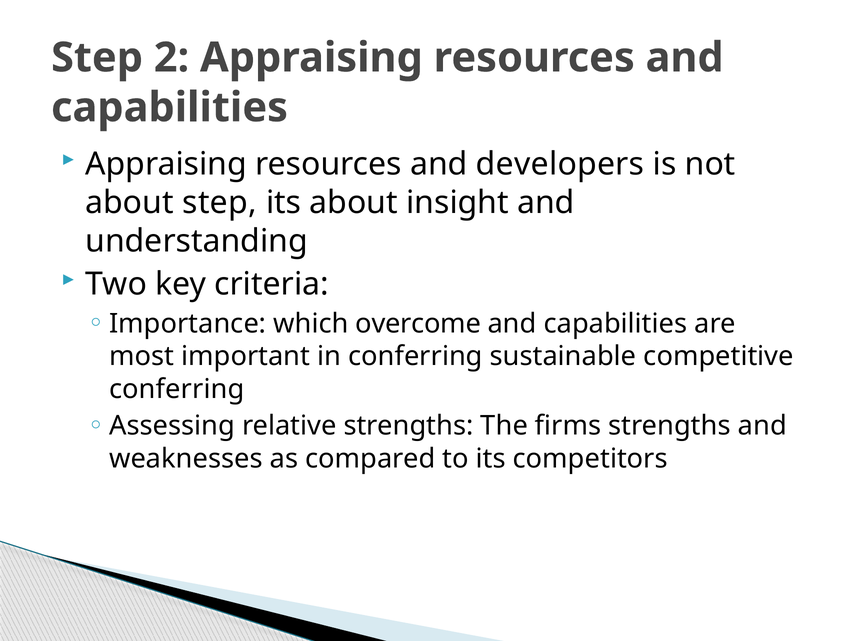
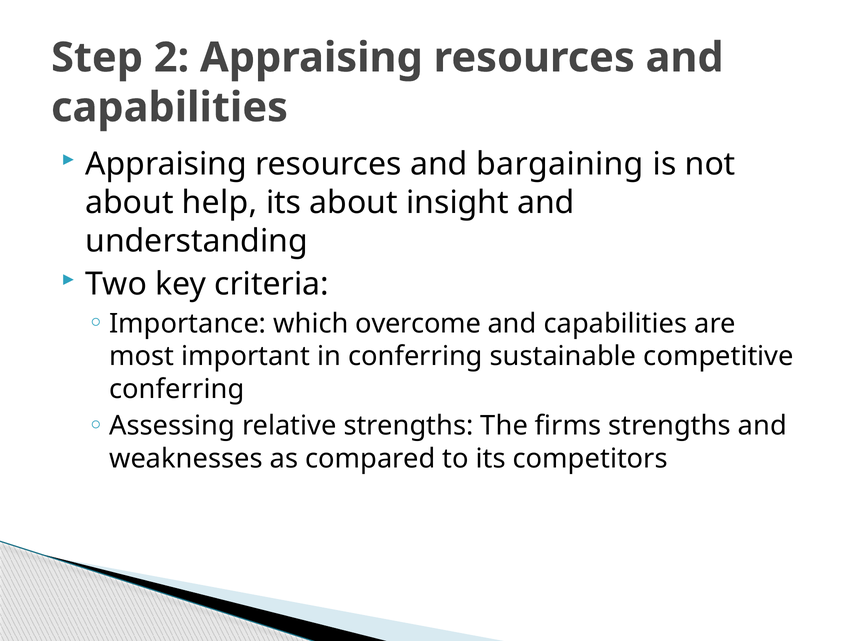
developers: developers -> bargaining (560, 164)
about step: step -> help (220, 202)
